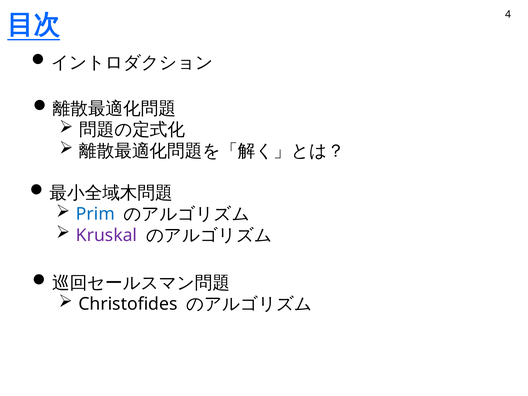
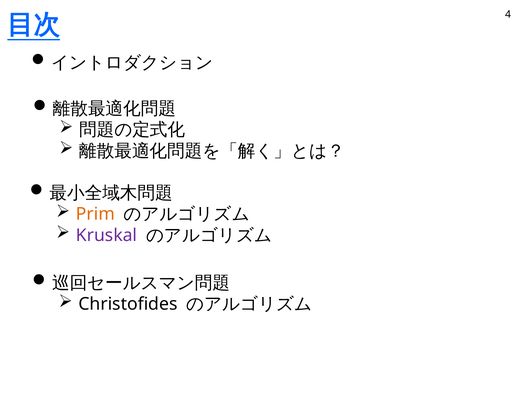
Prim colour: blue -> orange (95, 214)
